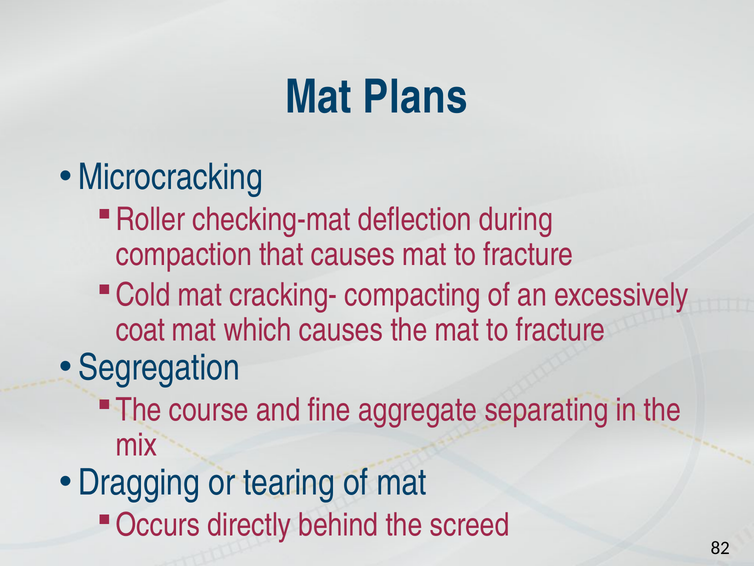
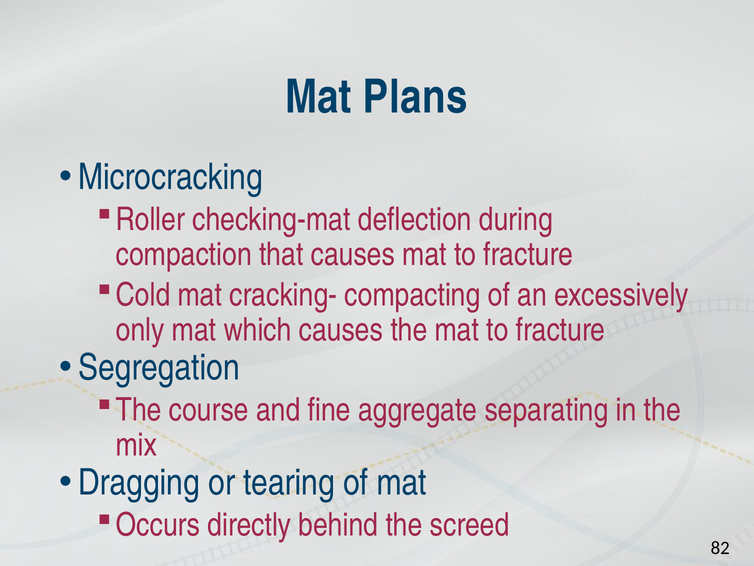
coat: coat -> only (140, 330)
